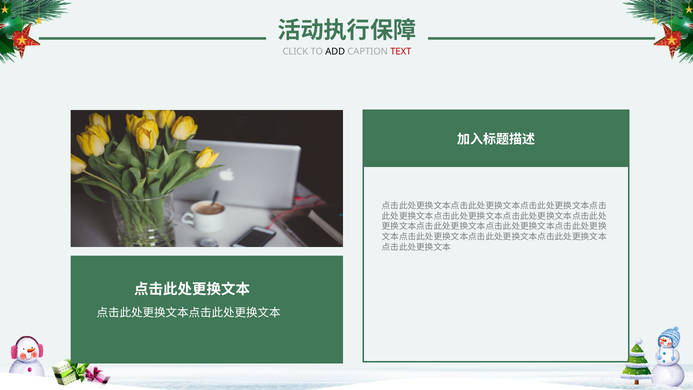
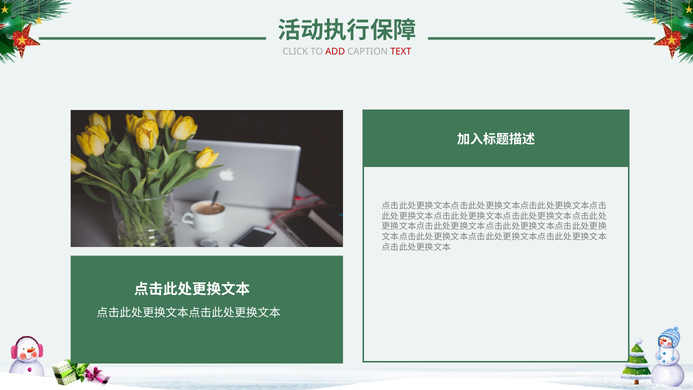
ADD colour: black -> red (335, 51)
